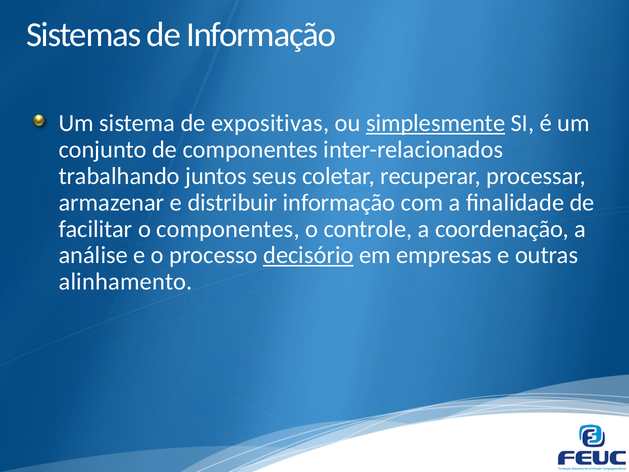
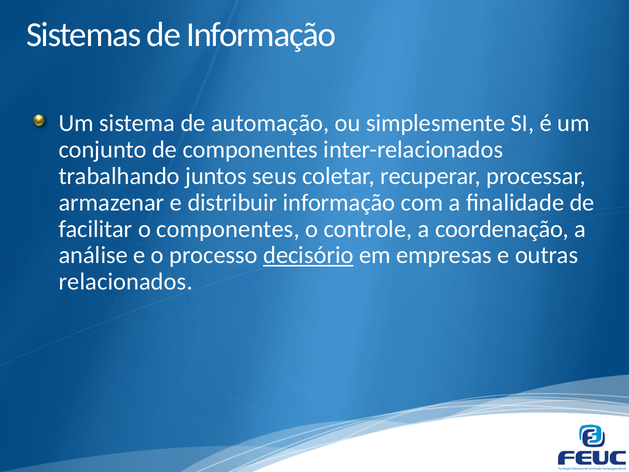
expositivas: expositivas -> automação (270, 123)
simplesmente underline: present -> none (436, 123)
alinhamento: alinhamento -> relacionados (126, 282)
